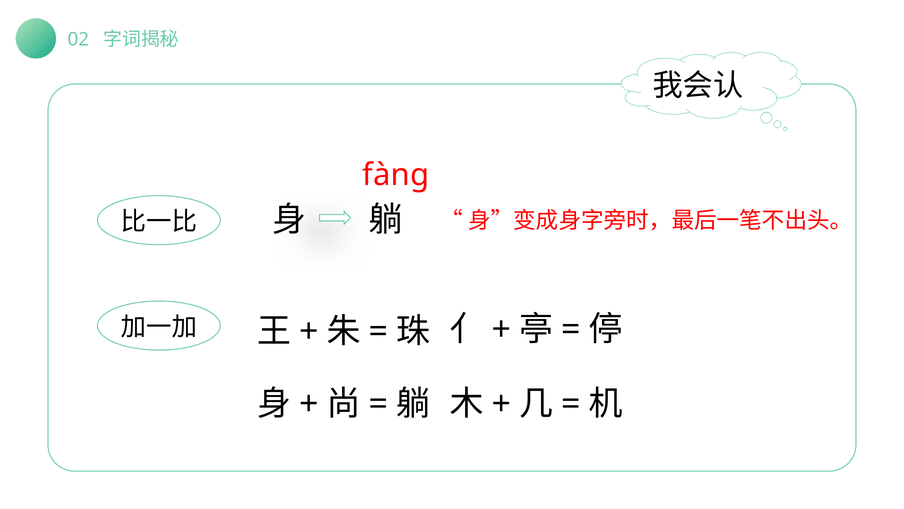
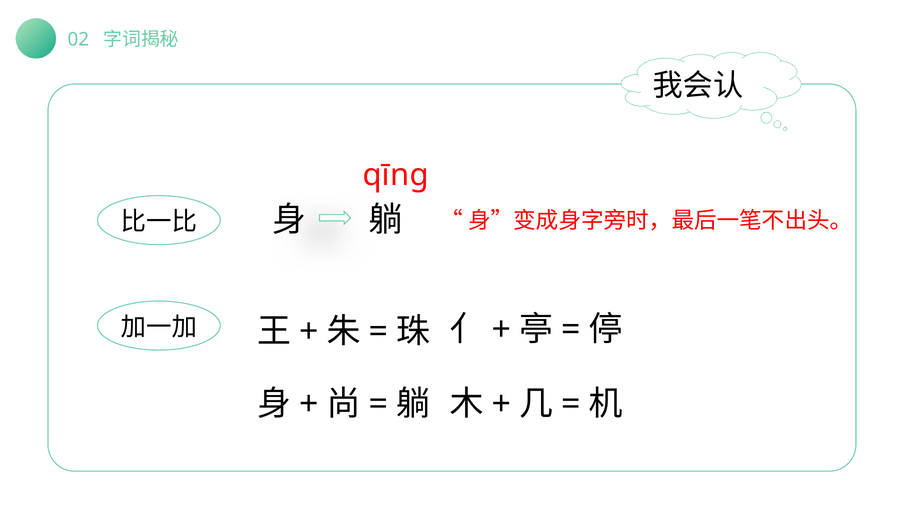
fànɡ: fànɡ -> qīng (396, 175)
